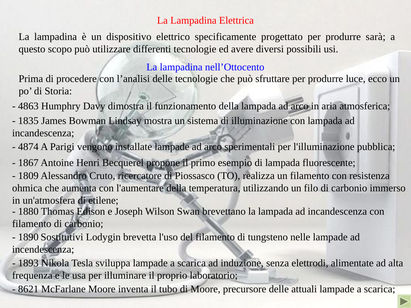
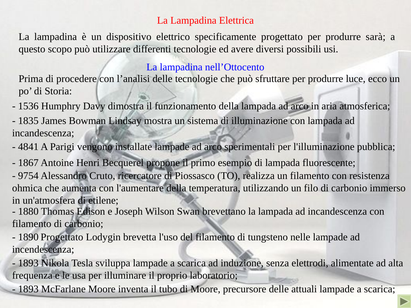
4863: 4863 -> 1536 (28, 106)
4874: 4874 -> 4841 (28, 147)
1809: 1809 -> 9754 (28, 176)
1890 Sostitutivi: Sostitutivi -> Progettato (62, 237)
8621: 8621 -> 1893 (28, 289)
